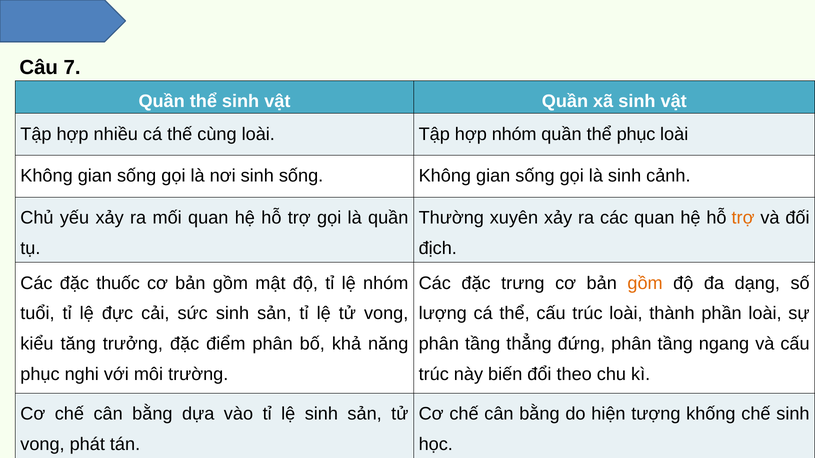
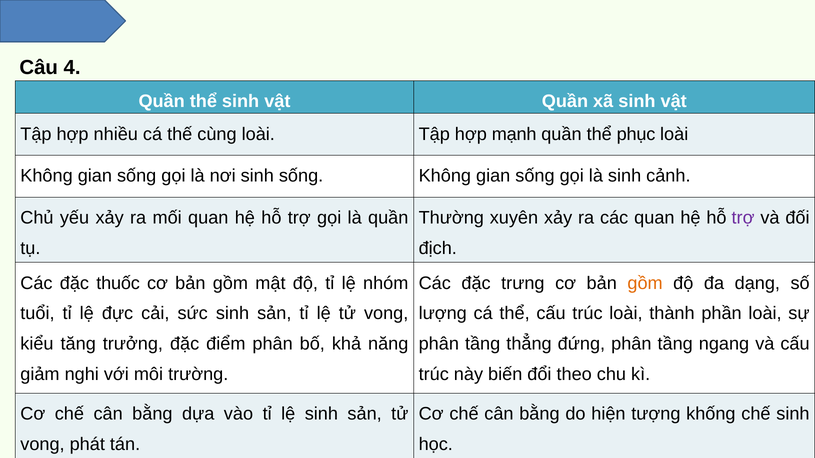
7: 7 -> 4 (72, 68)
hợp nhóm: nhóm -> mạnh (514, 134)
trợ colour: orange -> purple (743, 218)
phục: phục -> giảm (40, 375)
